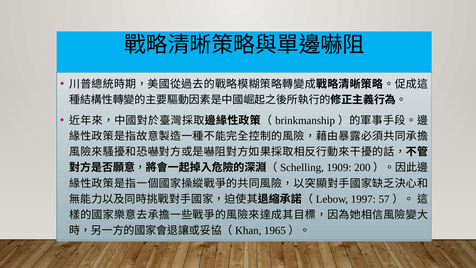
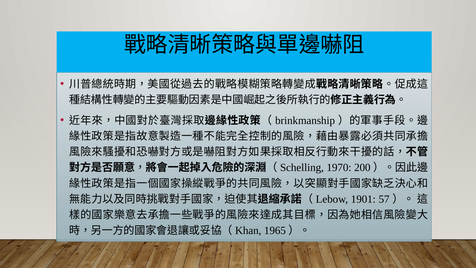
1909: 1909 -> 1970 (339, 168)
1997: 1997 -> 1901 (363, 199)
